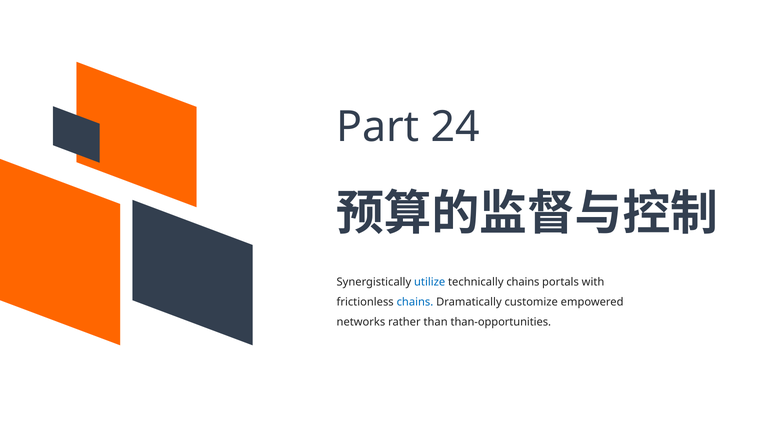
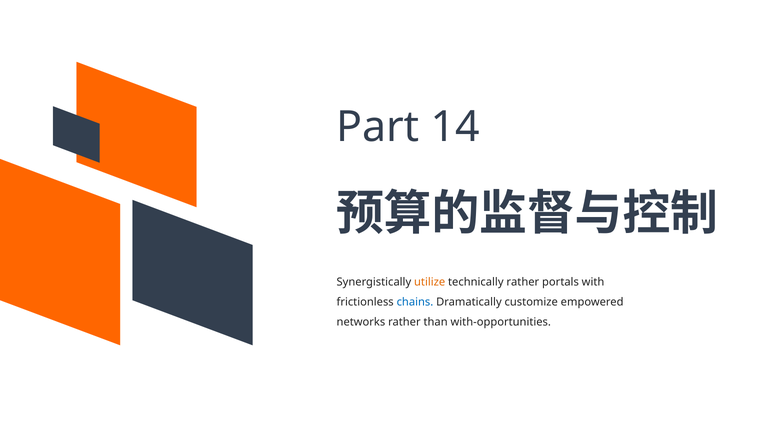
24: 24 -> 14 (455, 127)
utilize colour: blue -> orange (430, 282)
technically chains: chains -> rather (523, 282)
than-opportunities: than-opportunities -> with-opportunities (501, 322)
